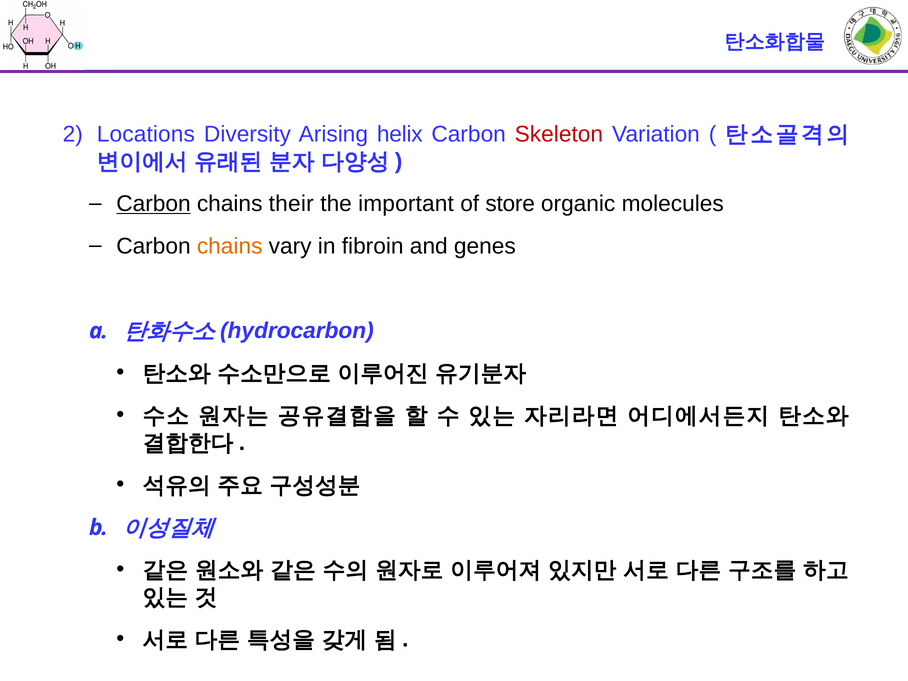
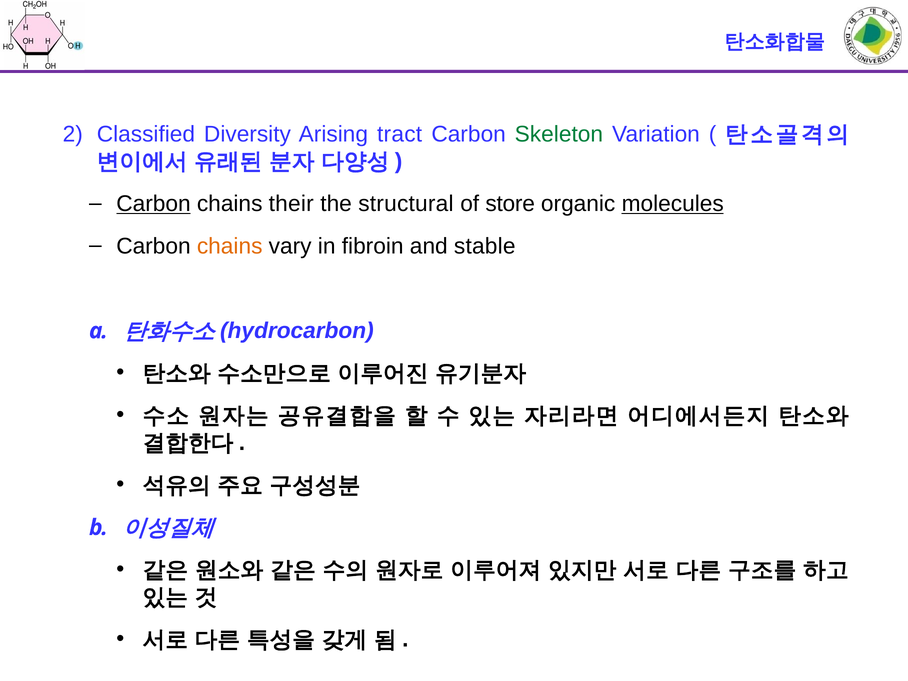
Locations: Locations -> Classified (146, 134)
helix: helix -> tract (400, 134)
Skeleton colour: red -> green (559, 134)
important: important -> structural (406, 204)
molecules underline: none -> present (673, 204)
genes: genes -> stable (485, 246)
